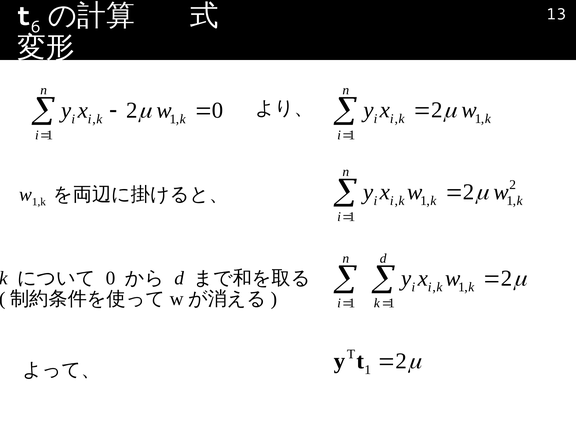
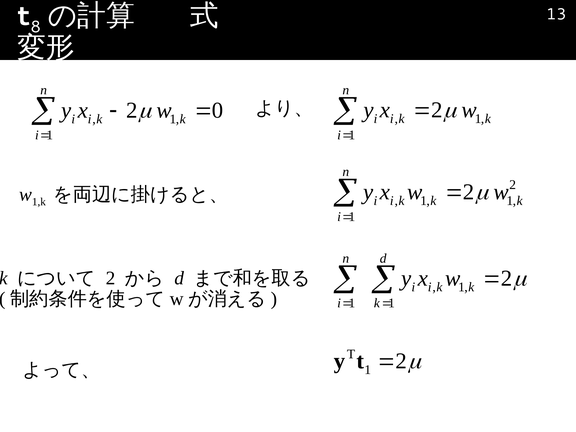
6: 6 -> 8 (36, 27)
0: 0 -> 2 (111, 278)
